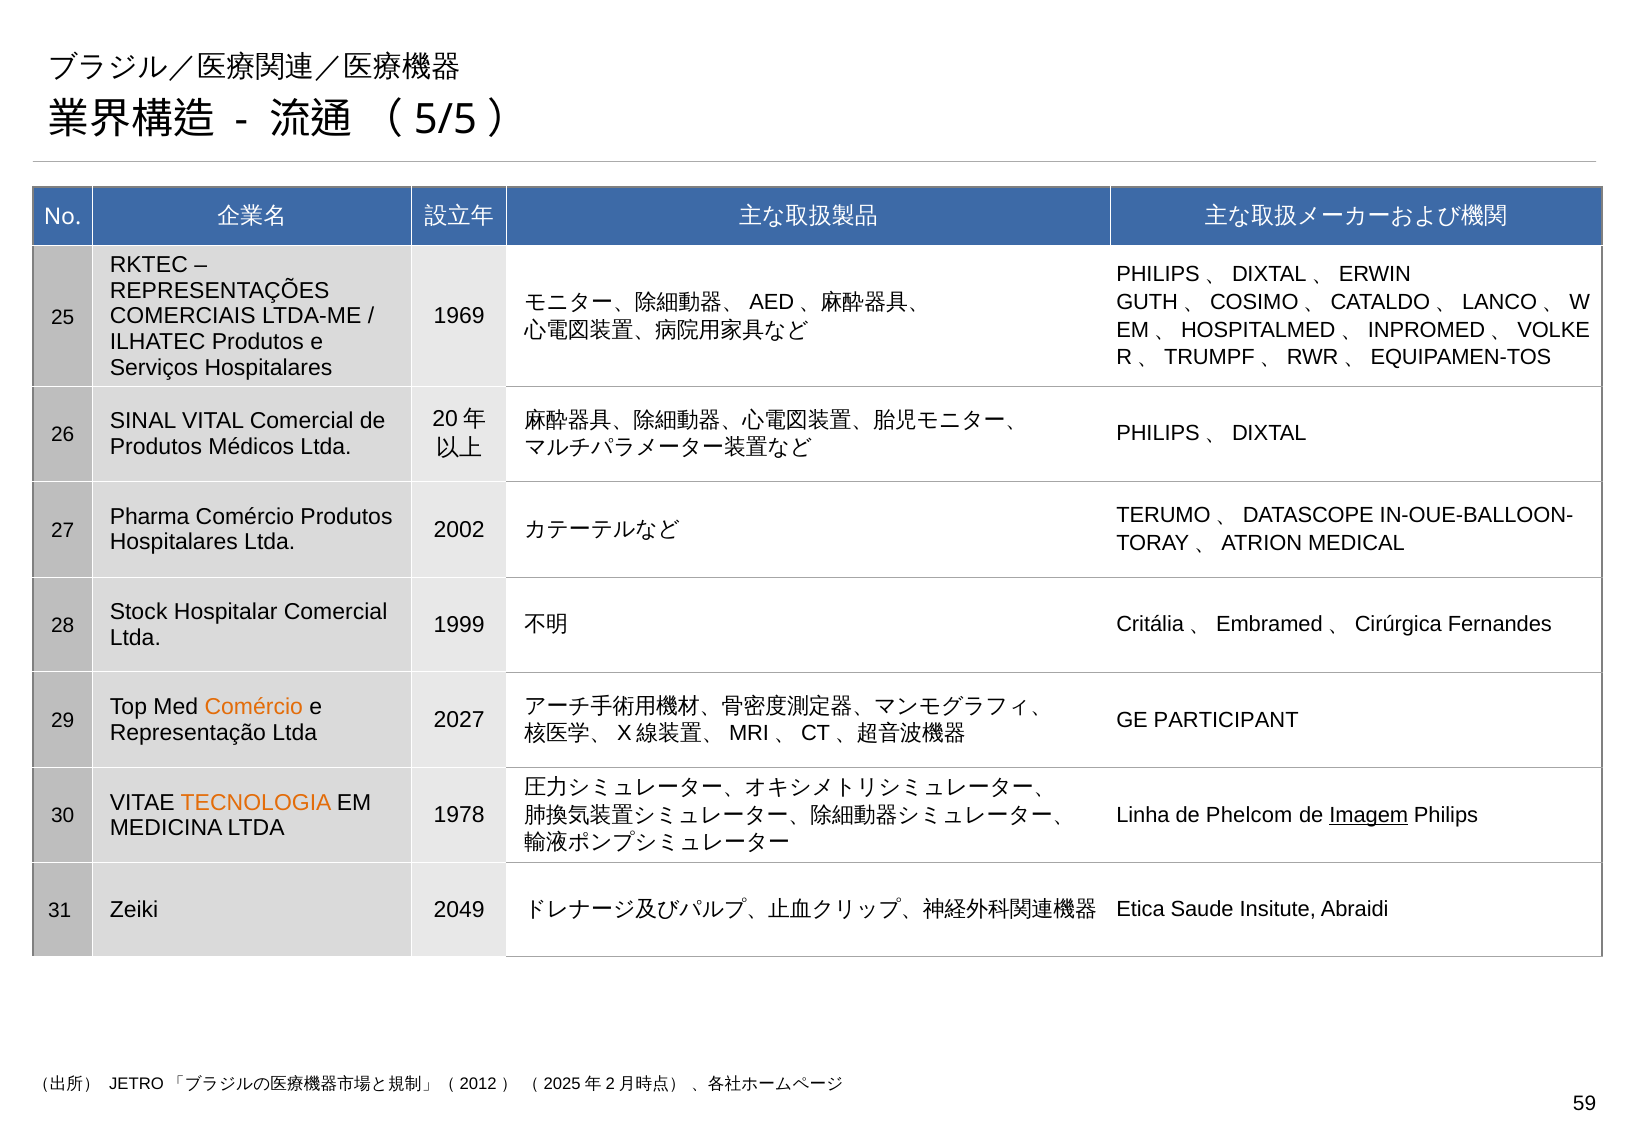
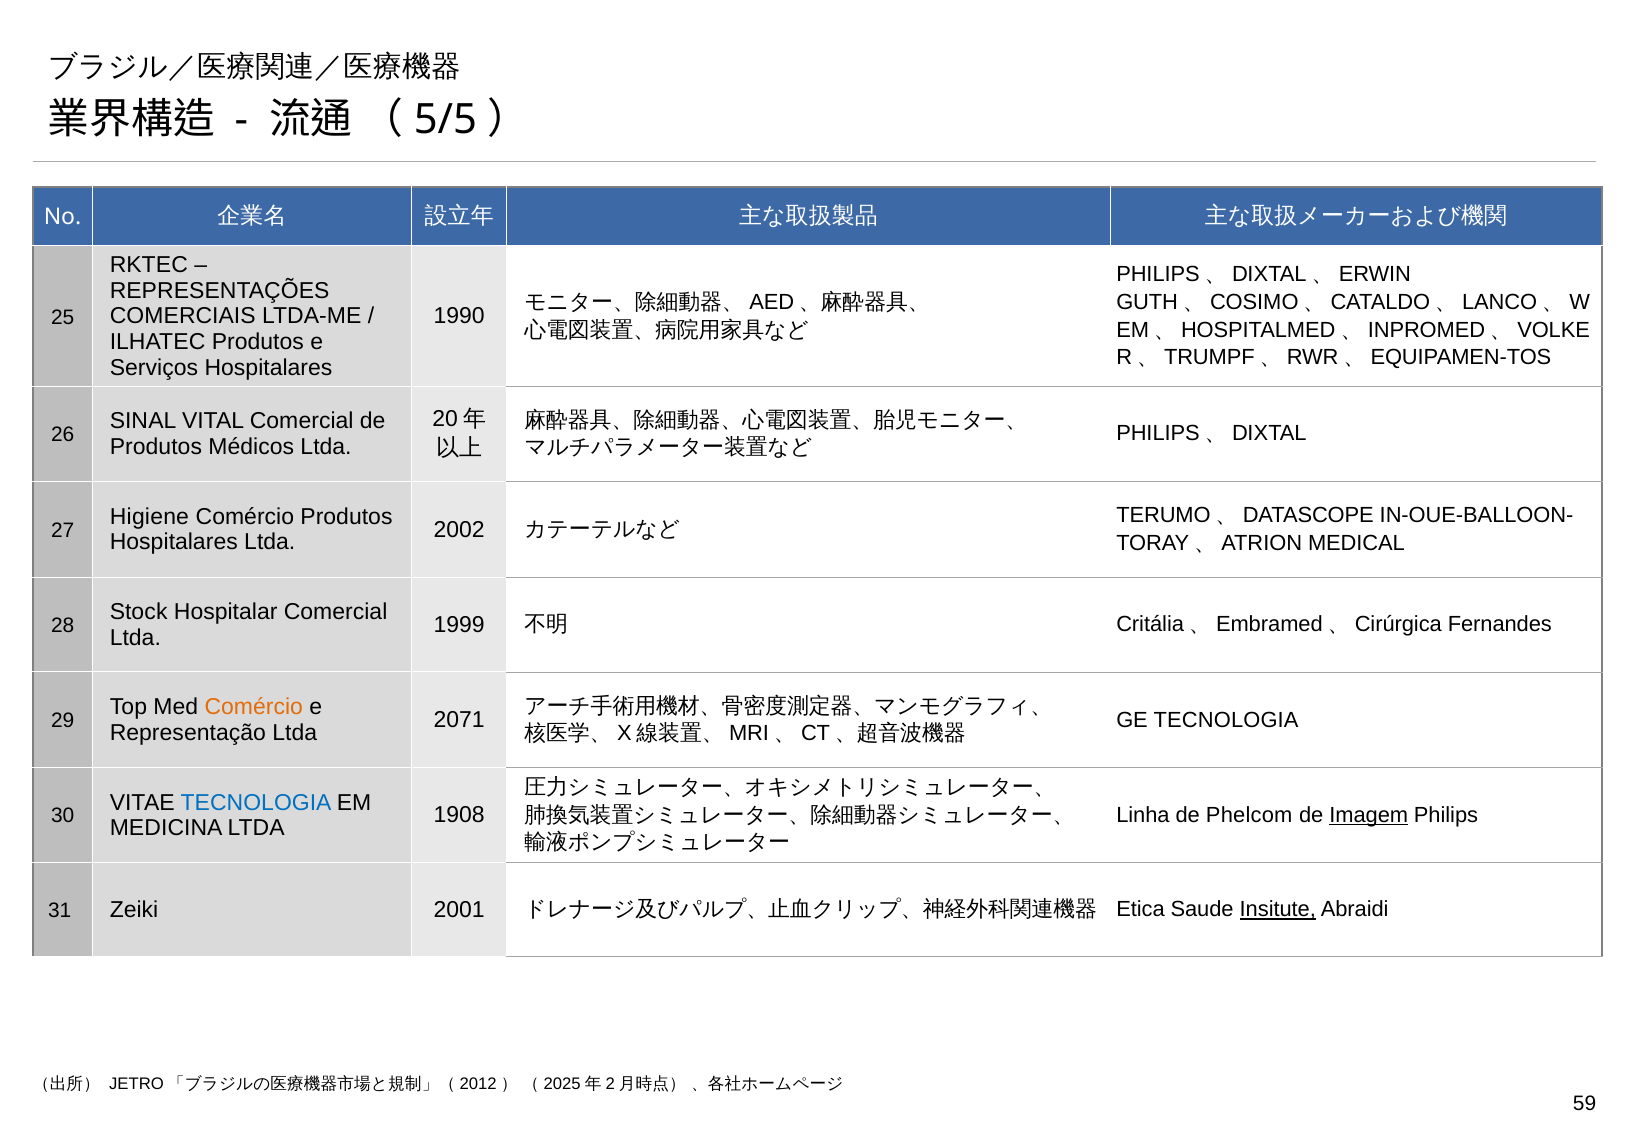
1969: 1969 -> 1990 (459, 316)
Pharma: Pharma -> Higiene (149, 517)
2027: 2027 -> 2071 (459, 720)
GE PARTICIPANT: PARTICIPANT -> TECNOLOGIA (1226, 720)
TECNOLOGIA colour: orange -> blue (256, 802)
1978: 1978 -> 1908 (459, 815)
2049: 2049 -> 2001 (459, 910)
Insitute underline: none -> present (1278, 909)
